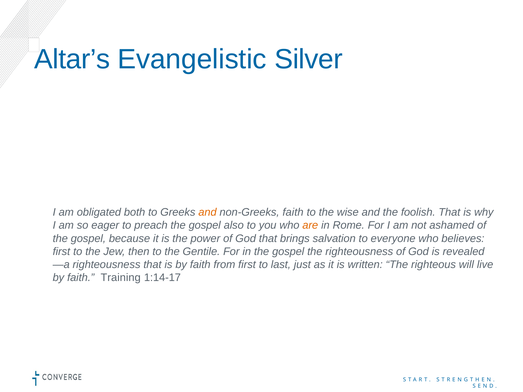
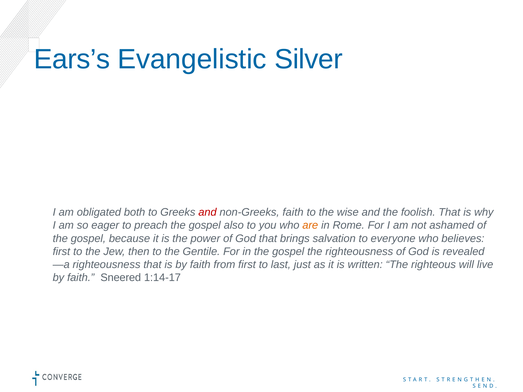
Altar’s: Altar’s -> Ears’s (72, 59)
and colour: orange -> red (207, 212)
Training: Training -> Sneered (121, 278)
